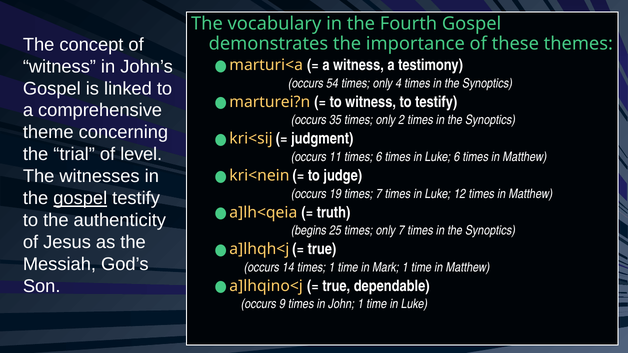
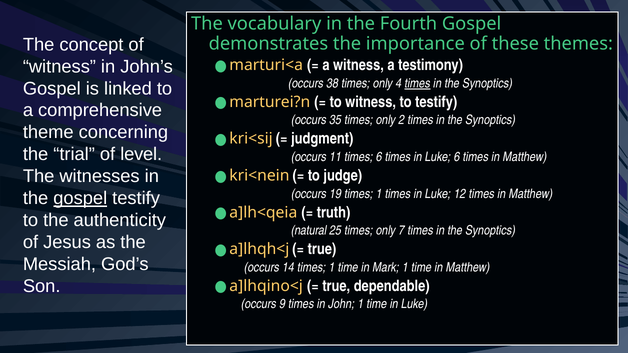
54: 54 -> 38 (332, 83)
times underline: none -> present (417, 83)
19 times 7: 7 -> 1 (379, 194)
begins: begins -> natural (309, 231)
